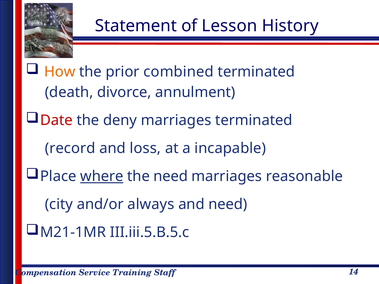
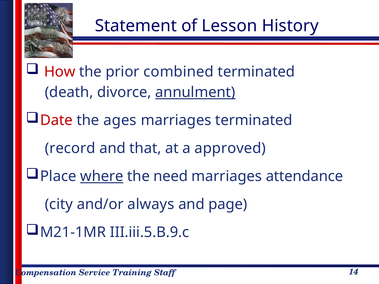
How colour: orange -> red (60, 72)
annulment underline: none -> present (195, 92)
deny: deny -> ages (120, 120)
loss: loss -> that (145, 148)
incapable: incapable -> approved (230, 148)
reasonable: reasonable -> attendance (304, 177)
and need: need -> page (228, 205)
III.iii.5.B.5.c: III.iii.5.B.5.c -> III.iii.5.B.9.c (149, 233)
